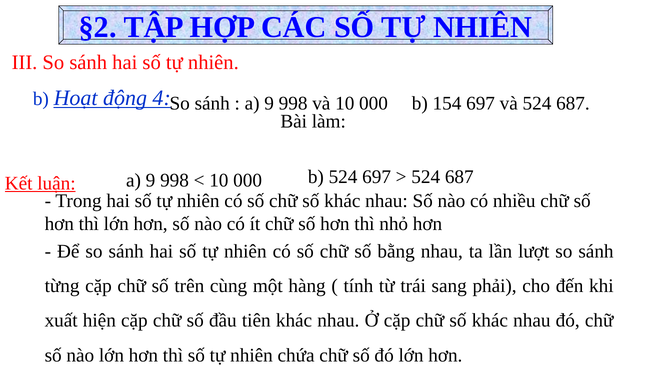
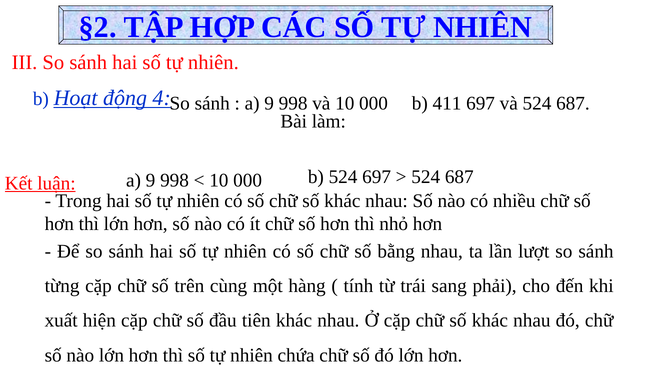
154: 154 -> 411 (447, 103)
